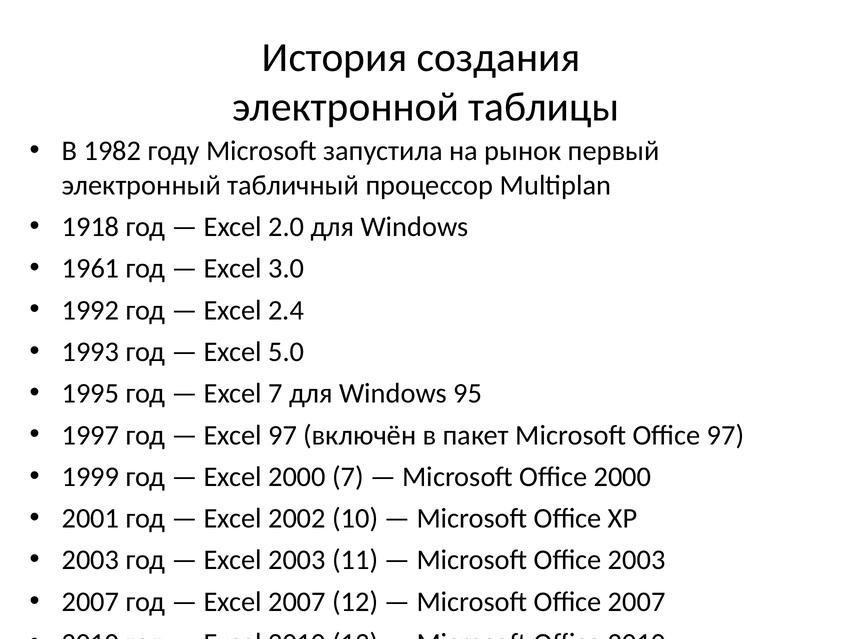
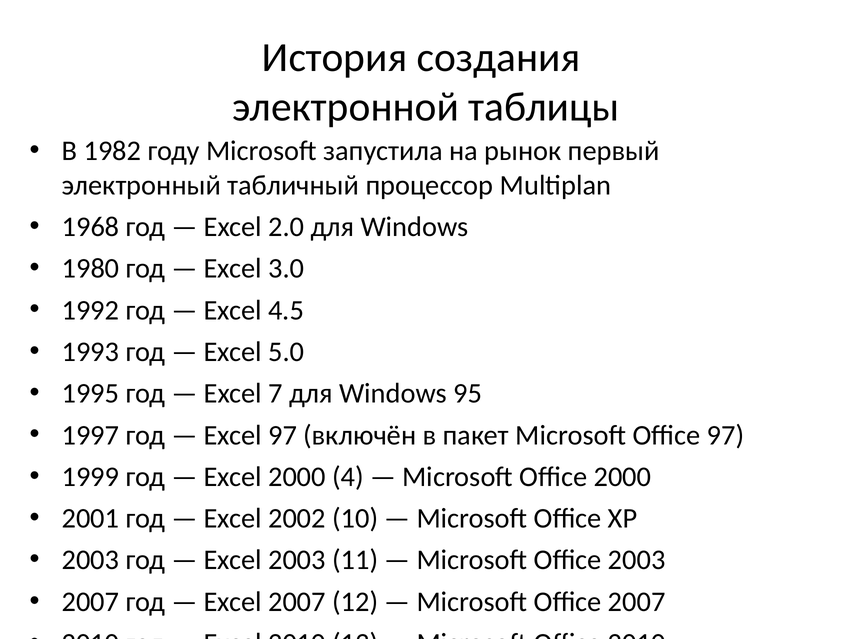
1918: 1918 -> 1968 (91, 227)
1961: 1961 -> 1980 (91, 268)
2.4: 2.4 -> 4.5 (286, 310)
2000 7: 7 -> 4 (348, 477)
